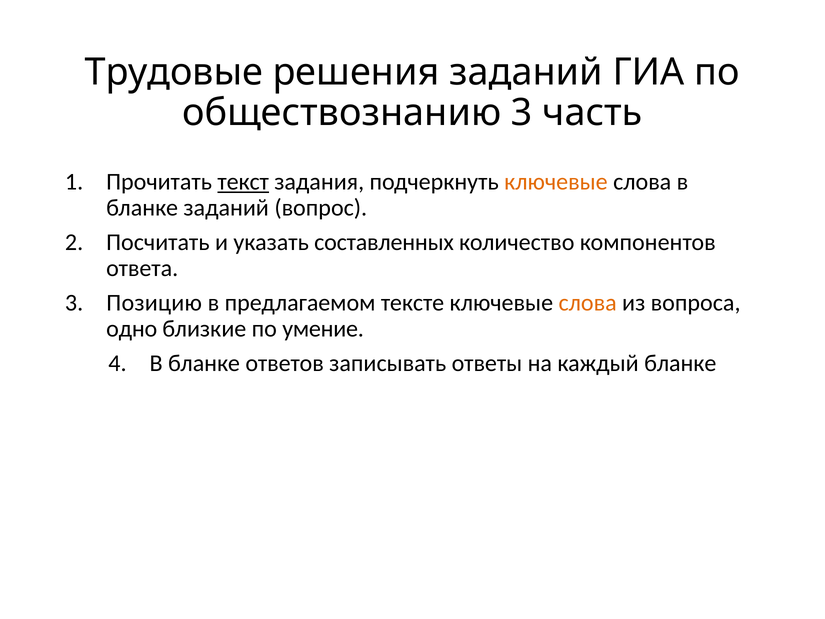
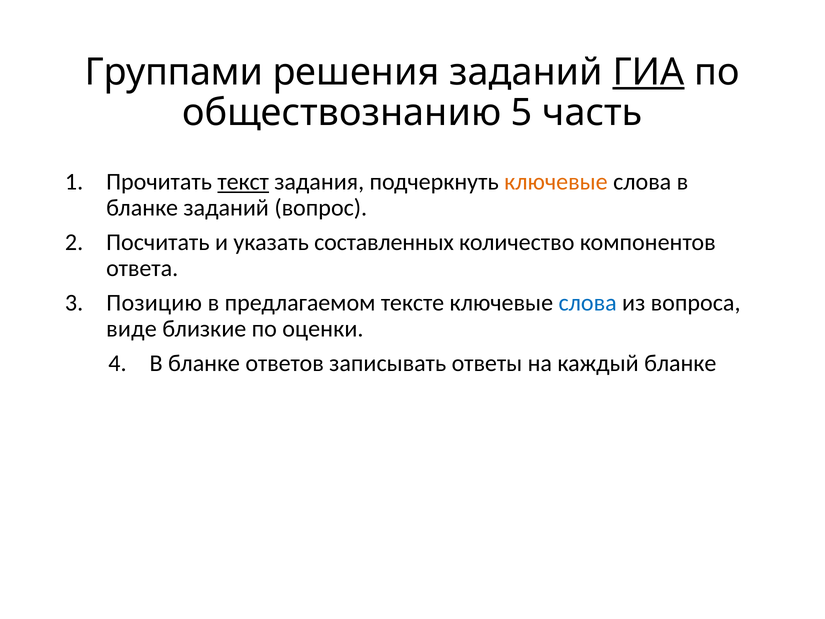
Трудовые: Трудовые -> Группами (174, 72)
ГИА underline: none -> present (648, 72)
обществознанию 3: 3 -> 5 (522, 113)
слова colour: orange -> blue (588, 303)
одно: одно -> виде (131, 329)
умение: умение -> оценки (323, 329)
